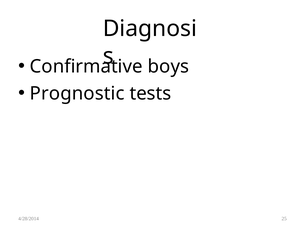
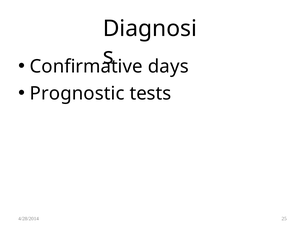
boys: boys -> days (168, 66)
